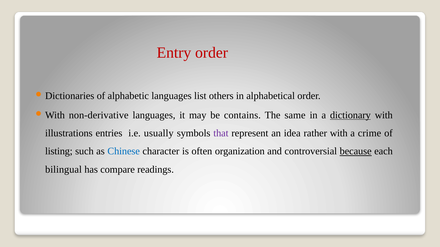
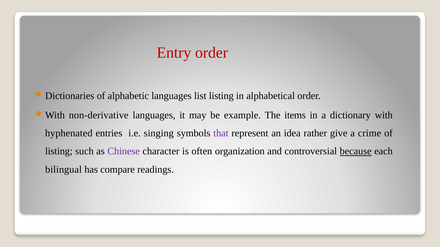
list others: others -> listing (221, 96)
contains: contains -> example (242, 115)
same: same -> items (295, 115)
dictionary underline: present -> none (350, 115)
illustrations: illustrations -> hyphenated (69, 134)
usually: usually -> singing (159, 134)
rather with: with -> give (339, 134)
Chinese colour: blue -> purple (124, 152)
